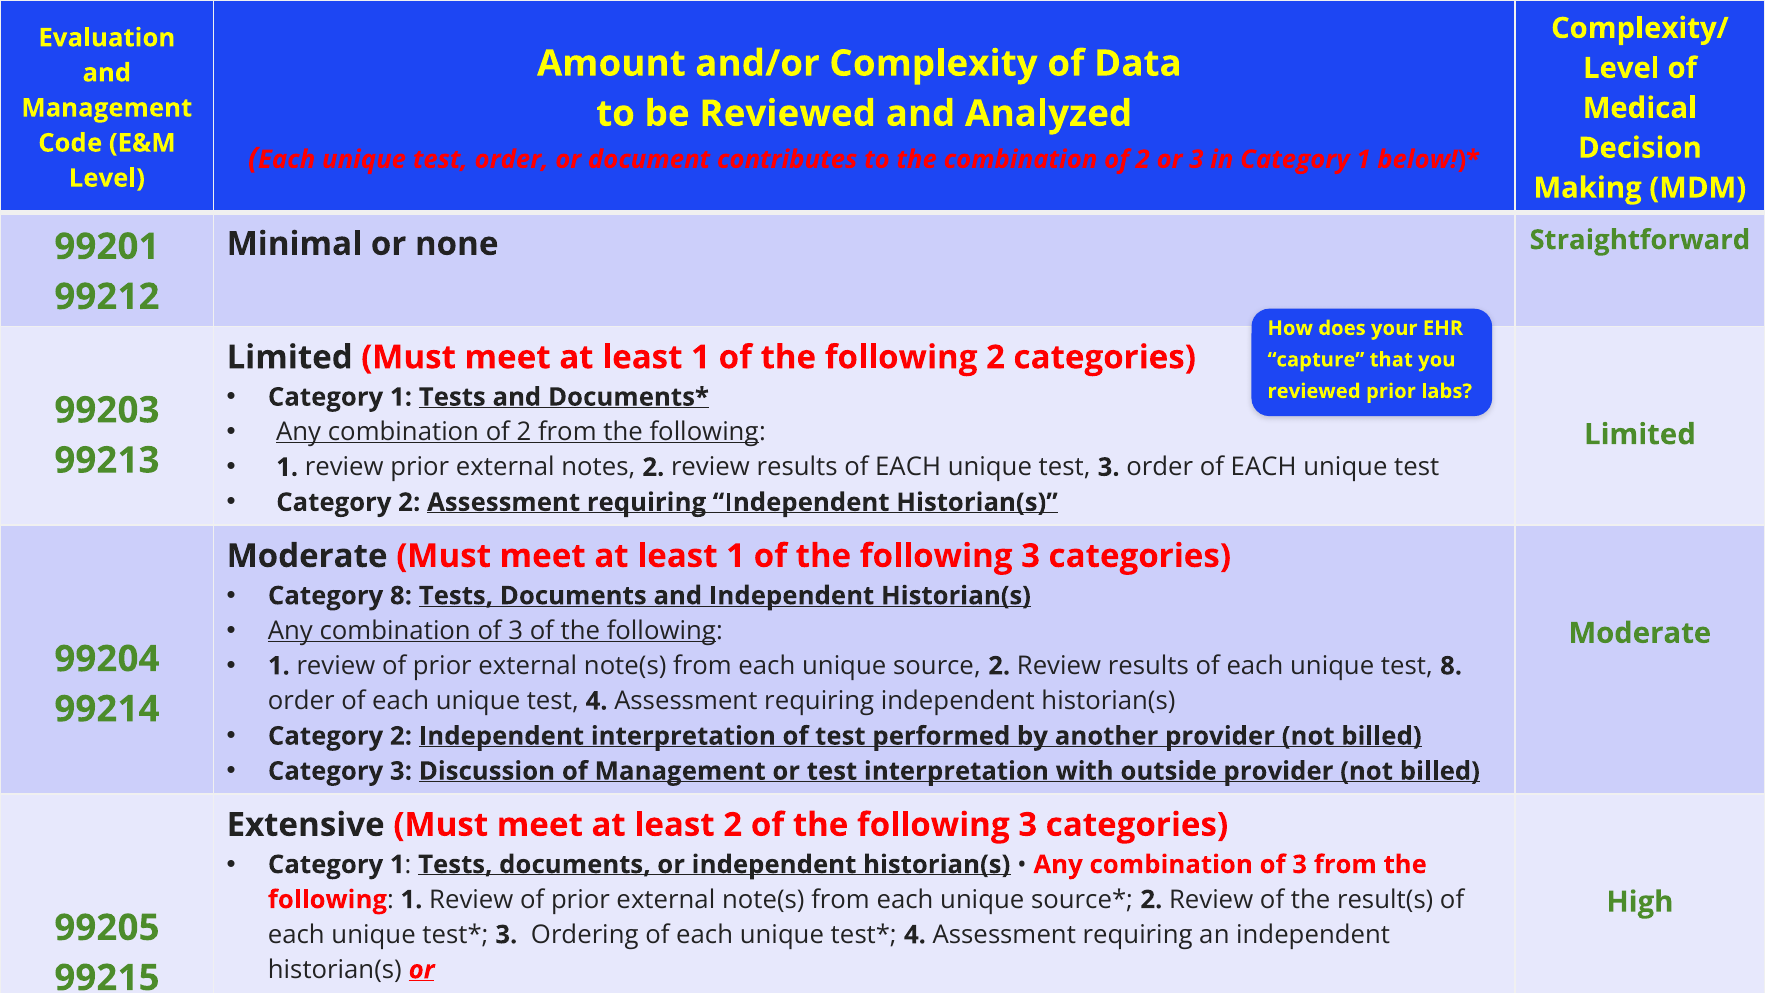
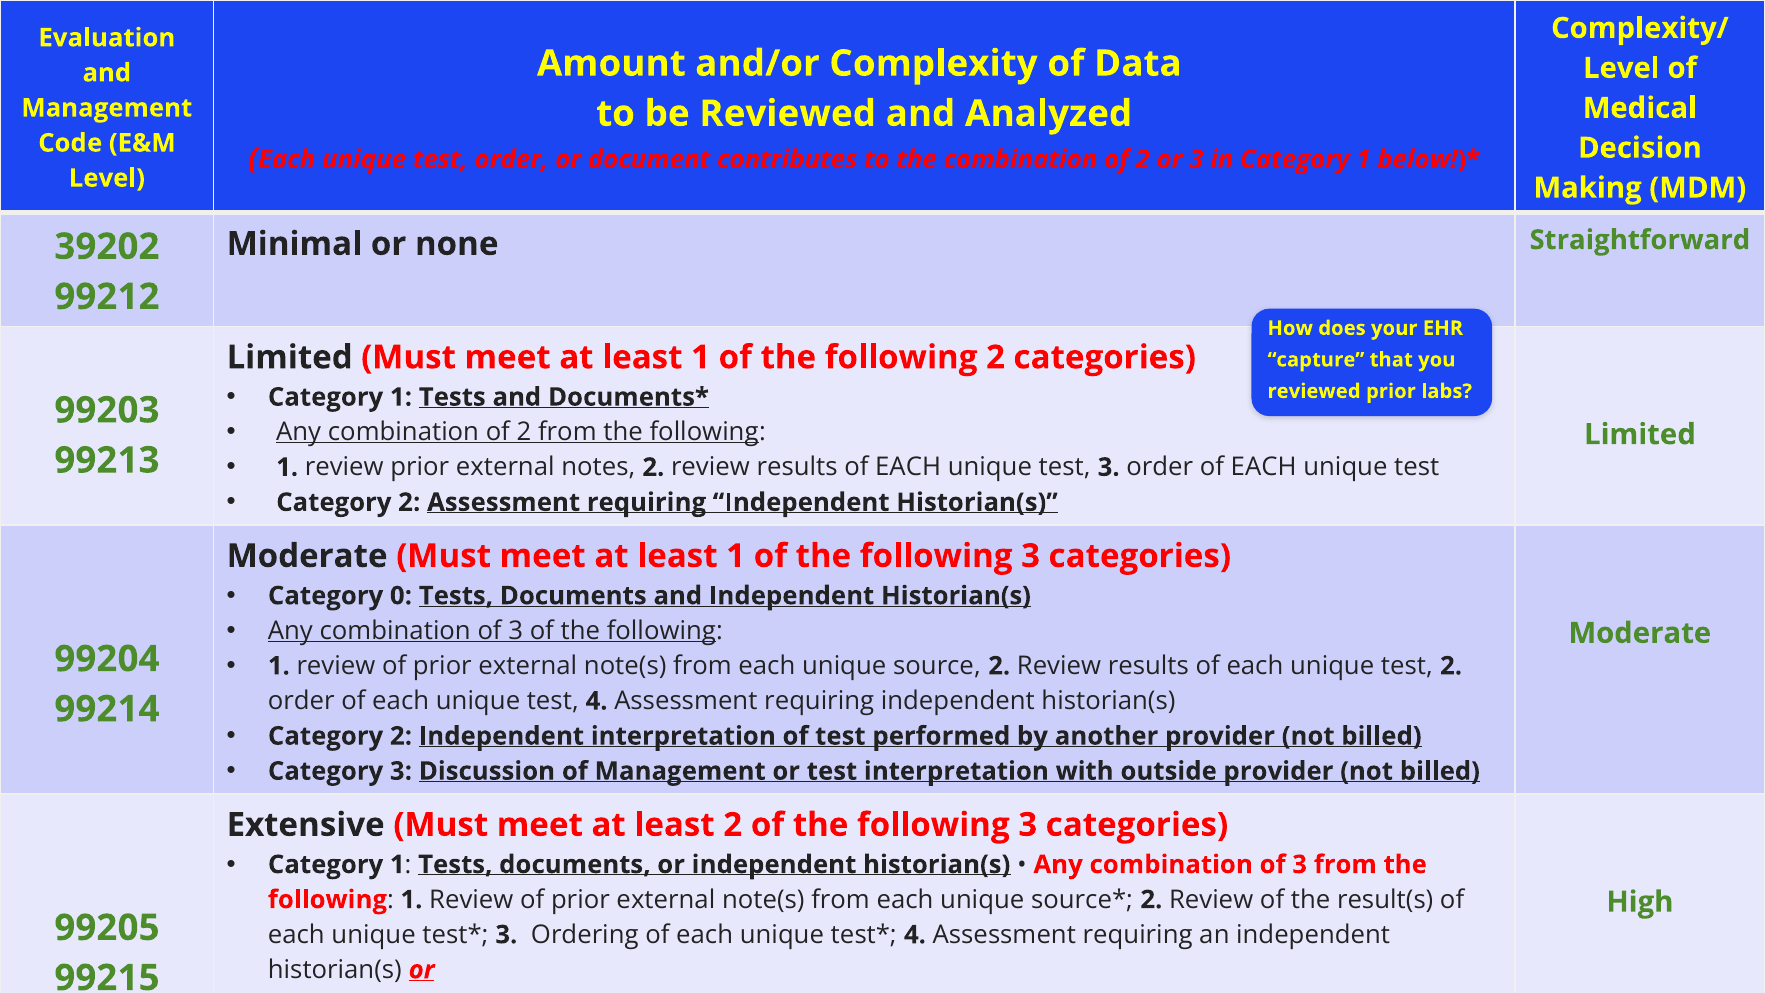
99201: 99201 -> 39202 (107, 247)
Category 8: 8 -> 0 (401, 596)
test 8: 8 -> 2 (1451, 666)
